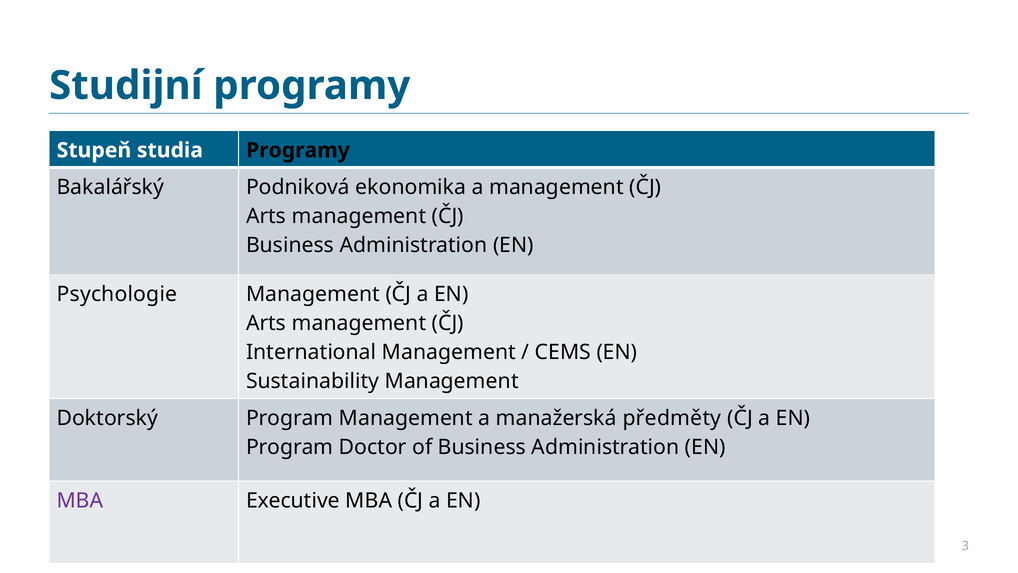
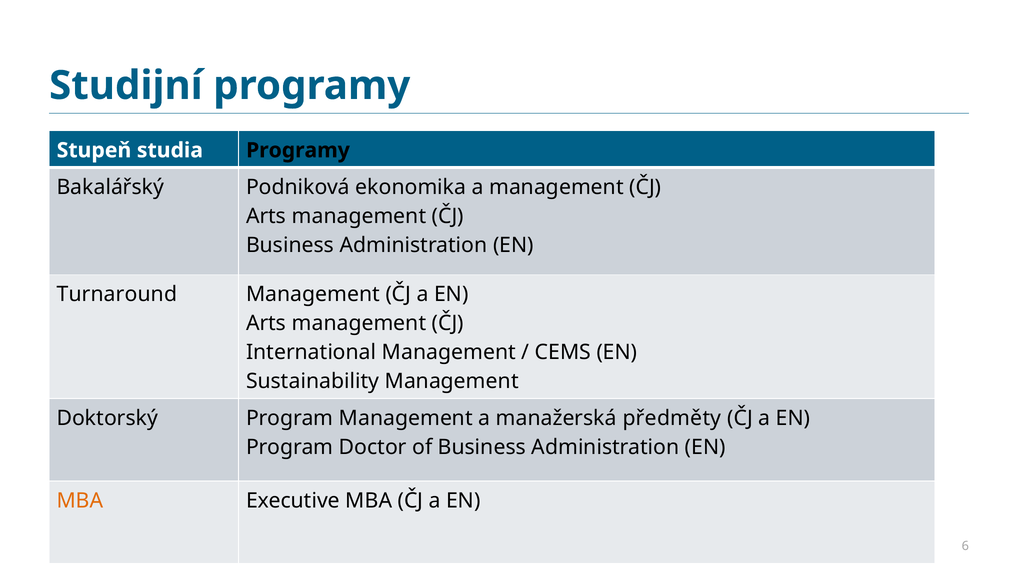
Psychologie: Psychologie -> Turnaround (117, 294)
MBA colour: purple -> orange (80, 500)
3: 3 -> 6 (965, 546)
